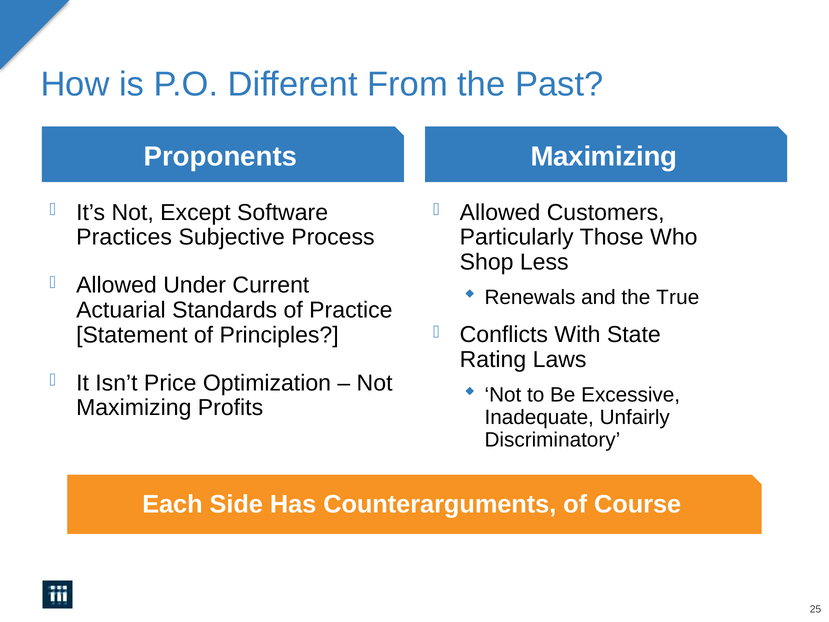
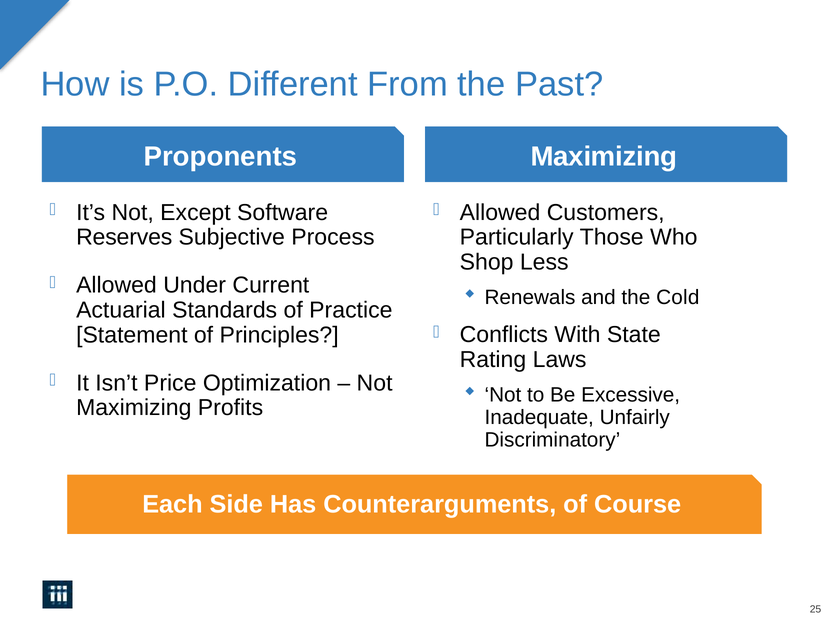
Practices: Practices -> Reserves (124, 237)
True: True -> Cold (678, 297)
